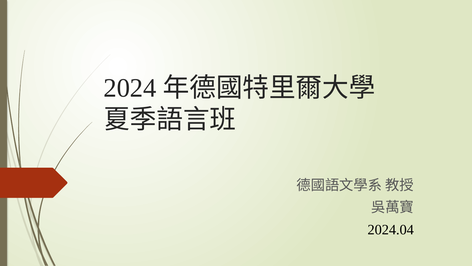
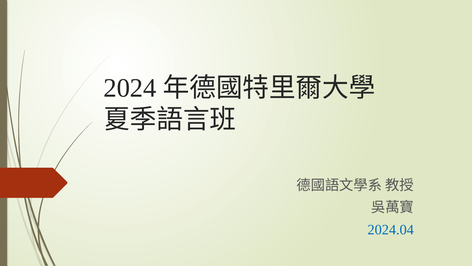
2024.04 colour: black -> blue (391, 229)
